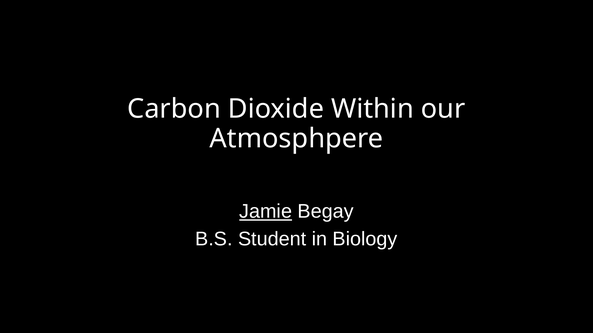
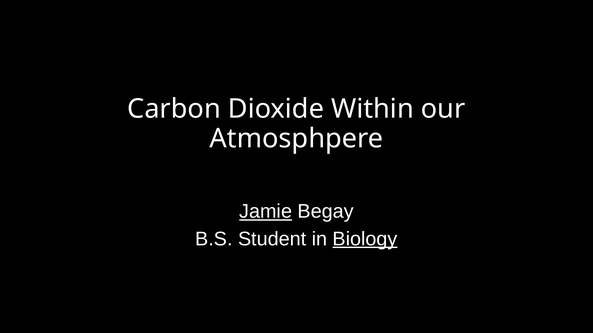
Biology underline: none -> present (365, 239)
